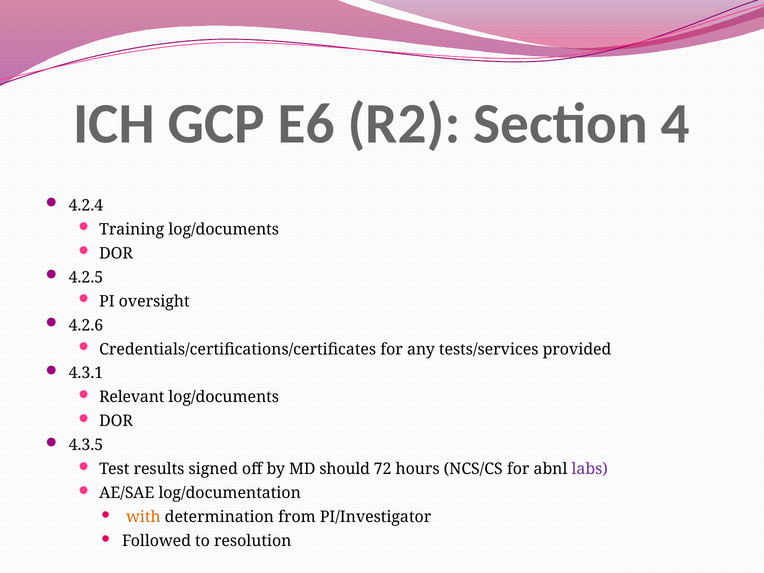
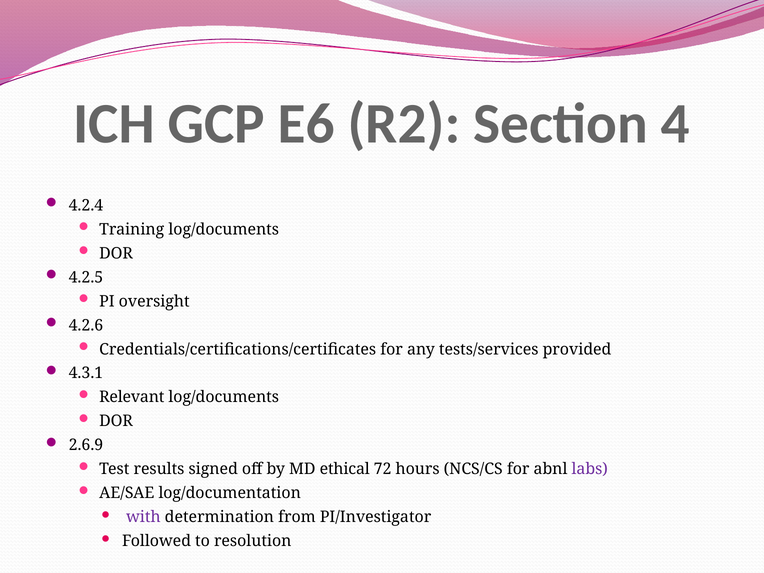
4.3.5: 4.3.5 -> 2.6.9 (86, 445)
should: should -> ethical (345, 469)
with colour: orange -> purple (143, 517)
